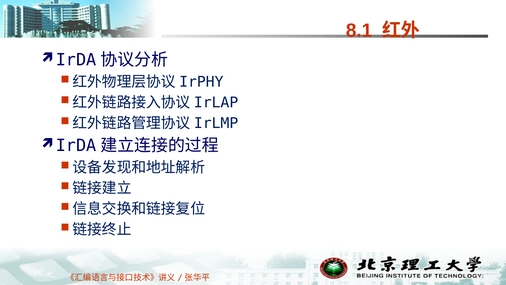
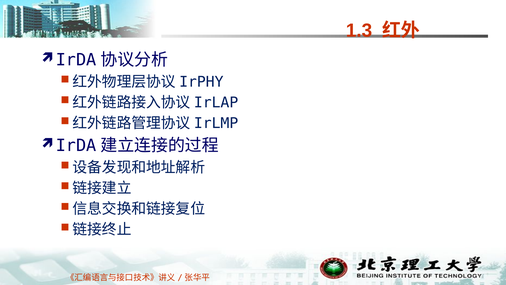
8.1: 8.1 -> 1.3 (359, 30)
